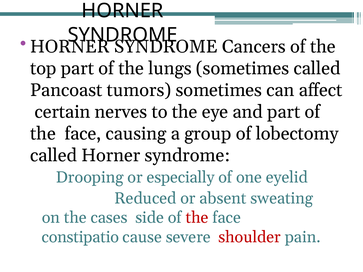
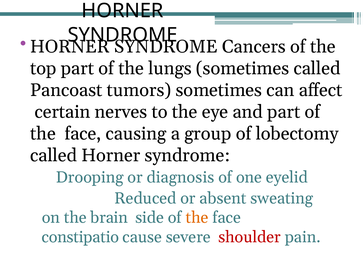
especially: especially -> diagnosis (180, 178)
cases: cases -> brain (109, 218)
the colour: red -> orange (197, 218)
